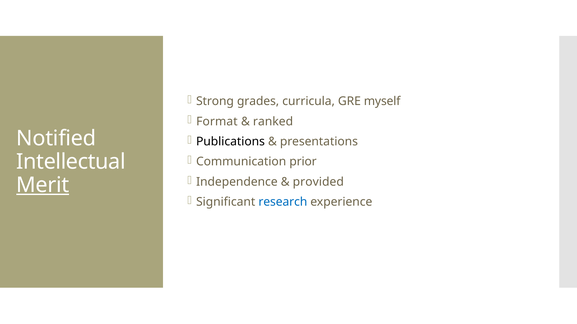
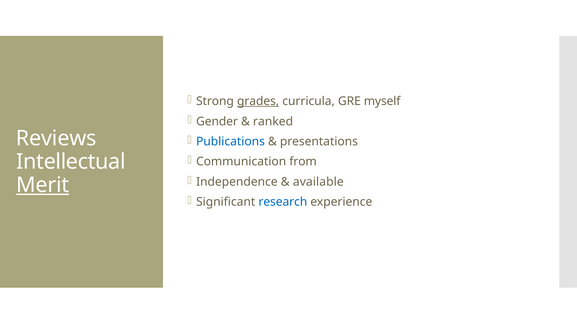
grades underline: none -> present (258, 101)
Format: Format -> Gender (217, 122)
Notified: Notified -> Reviews (56, 139)
Publications colour: black -> blue (230, 142)
prior: prior -> from (303, 162)
provided: provided -> available (318, 182)
